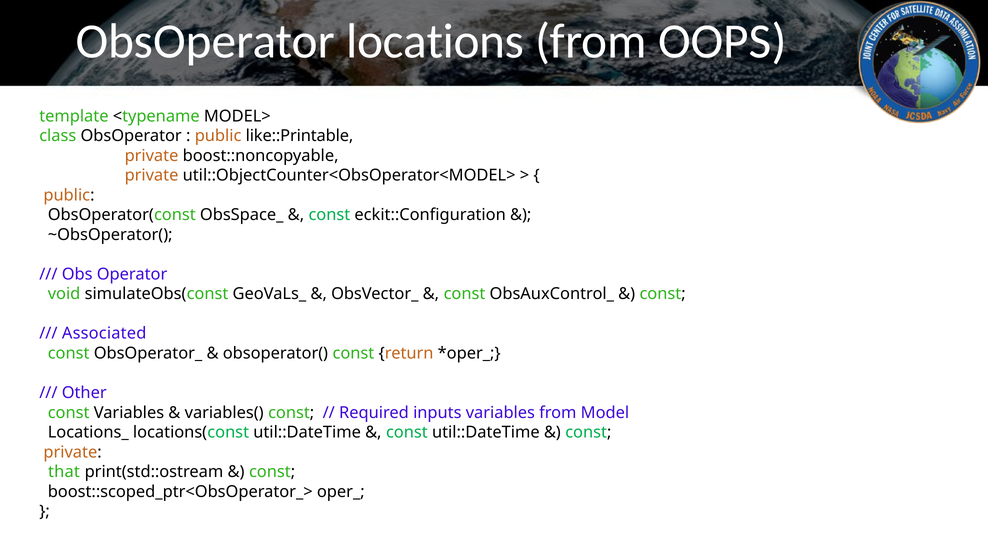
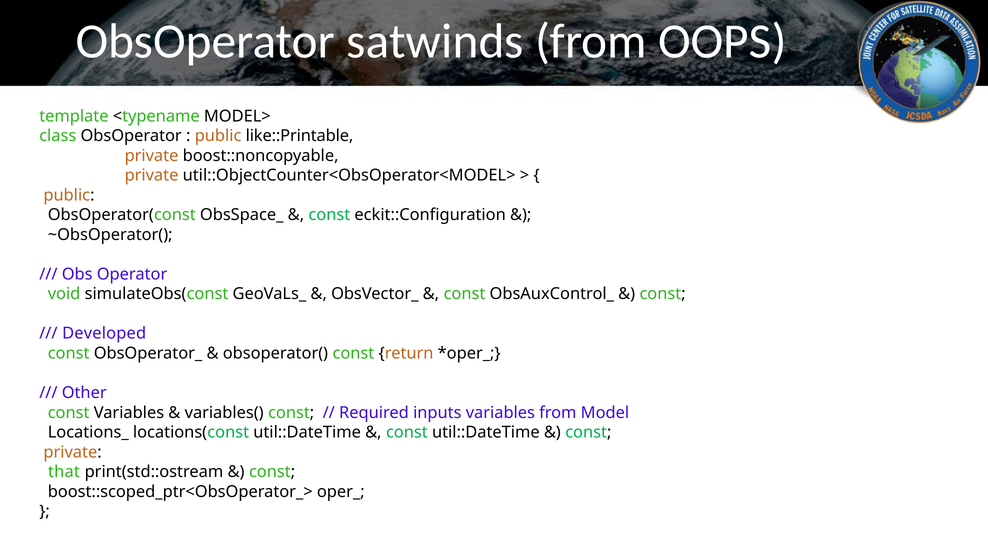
locations: locations -> satwinds (435, 41)
Associated: Associated -> Developed (104, 333)
